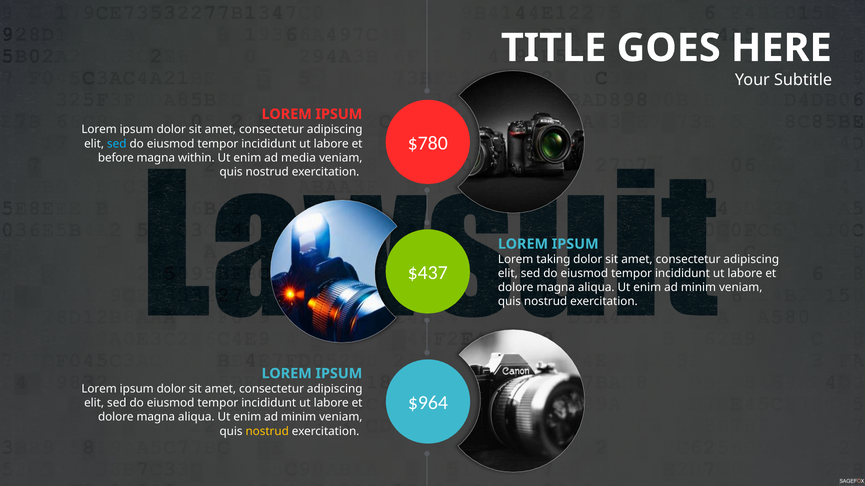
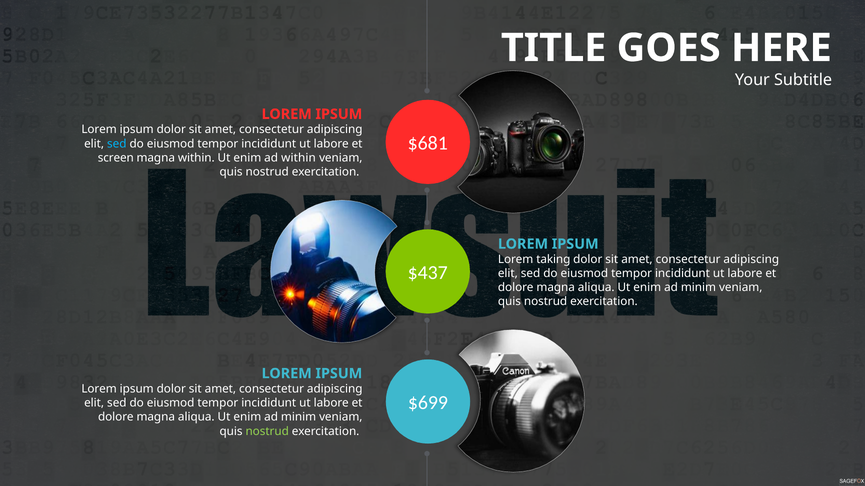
$780: $780 -> $681 (428, 143)
before: before -> screen (116, 158)
ad media: media -> within (299, 158)
$964: $964 -> $699 (428, 403)
nostrud colour: yellow -> light green (267, 432)
